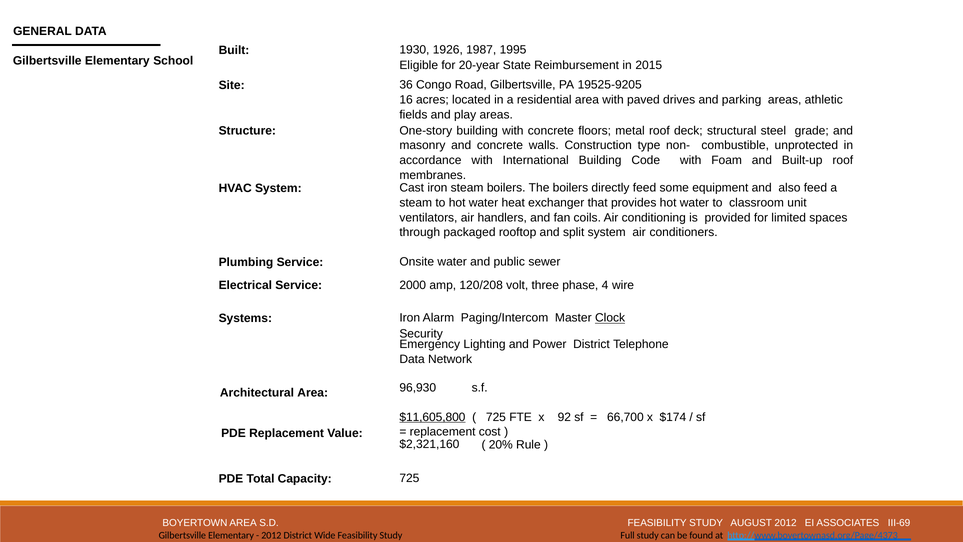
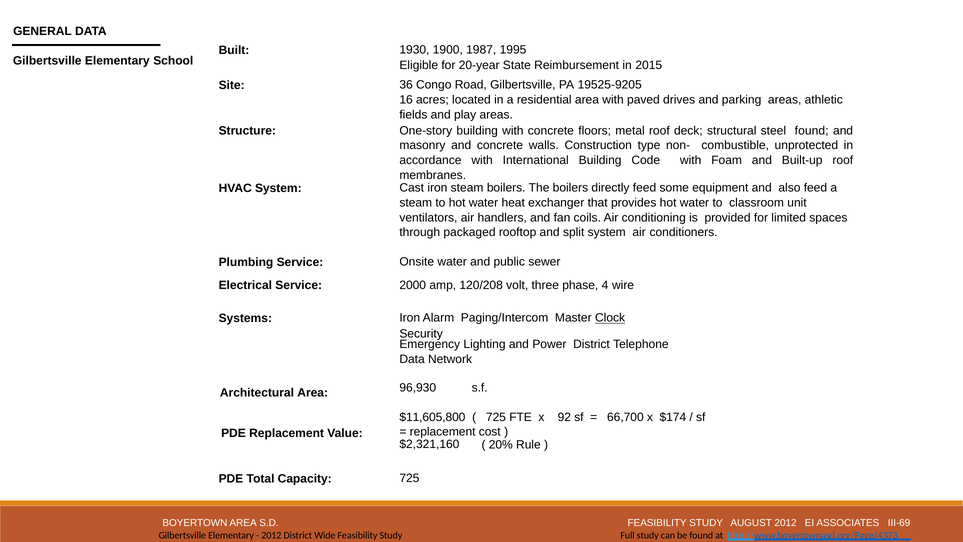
1926: 1926 -> 1900 (448, 50)
steel grade: grade -> found (812, 130)
$11,605,800 underline: present -> none (432, 417)
